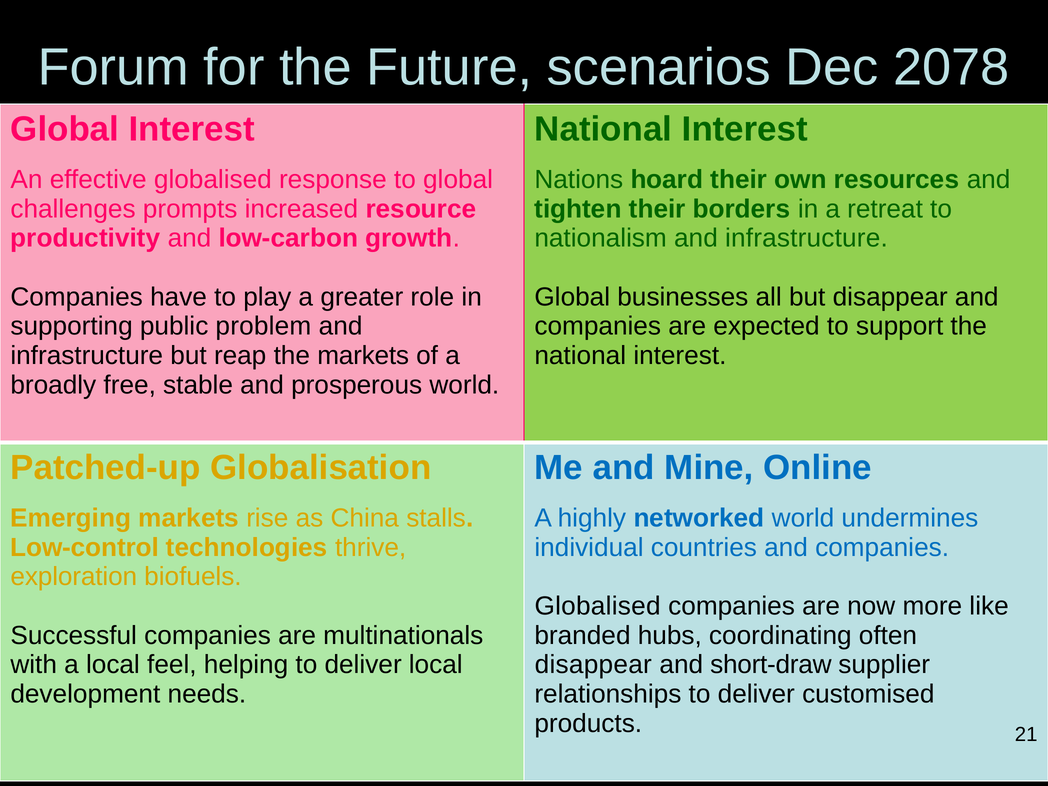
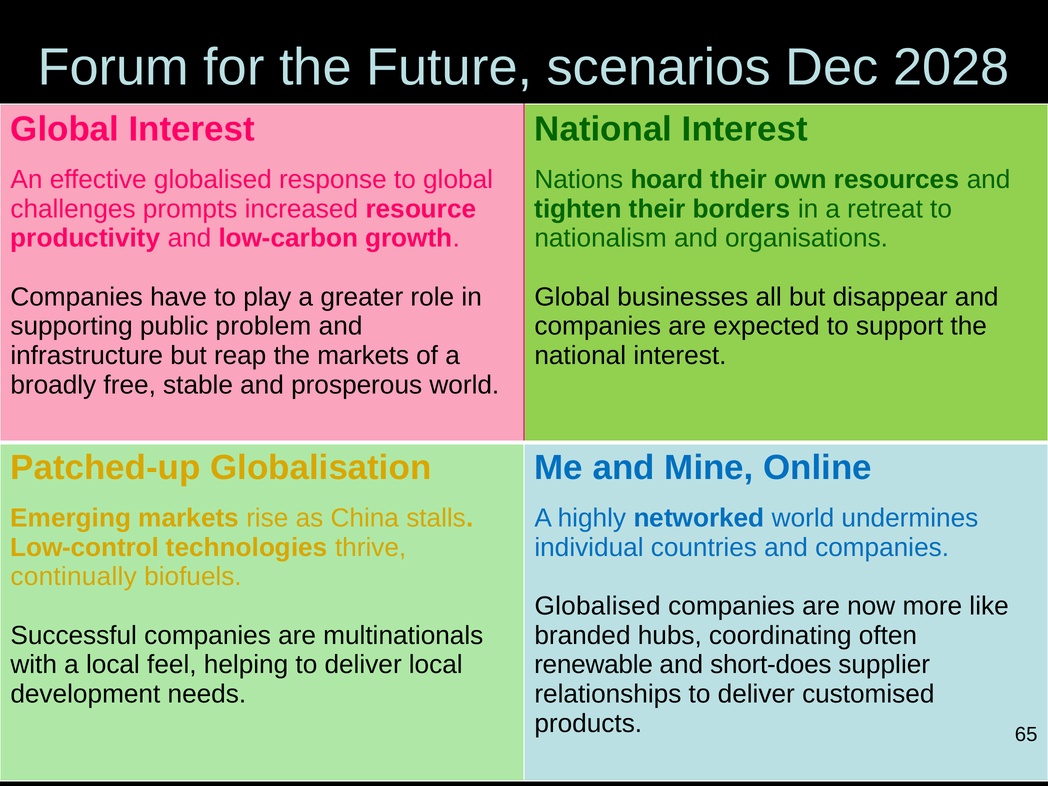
2078: 2078 -> 2028 (951, 67)
nationalism and infrastructure: infrastructure -> organisations (807, 238)
exploration: exploration -> continually (74, 577)
disappear: disappear -> renewable (594, 665)
short-draw: short-draw -> short-does (771, 665)
21: 21 -> 65 (1026, 735)
